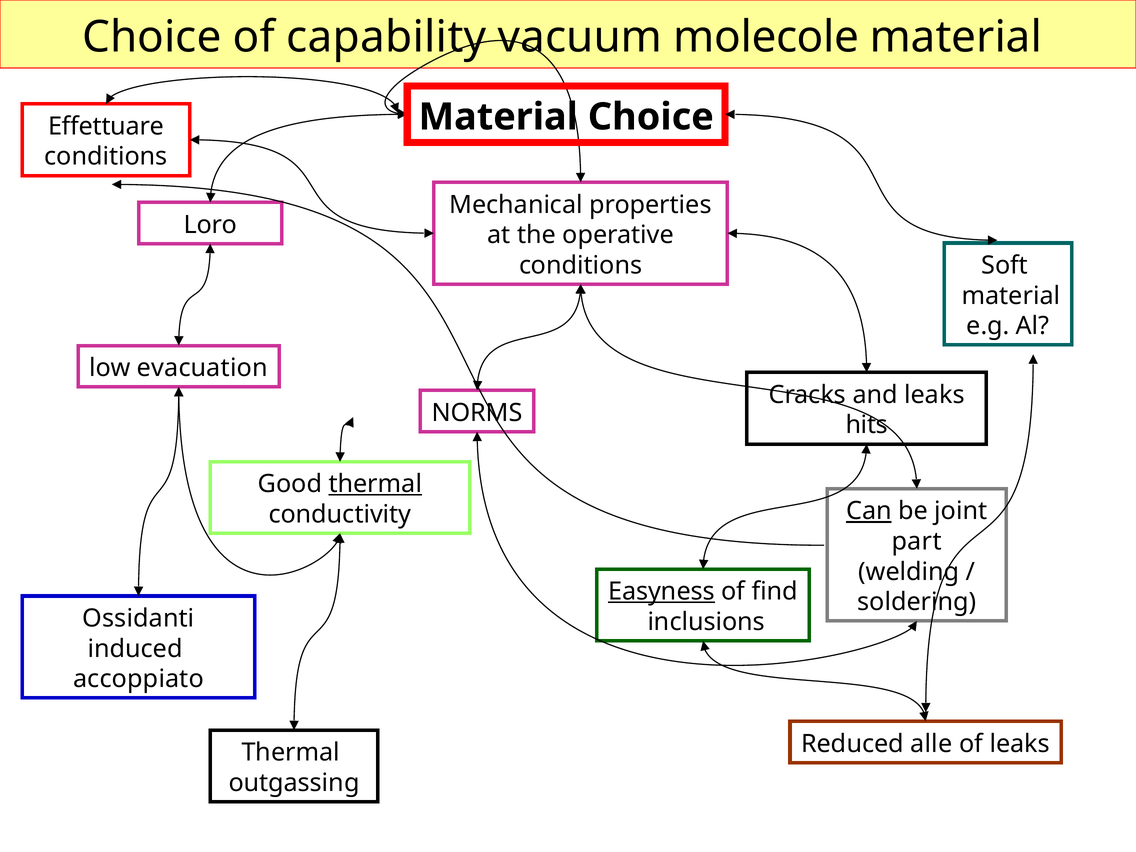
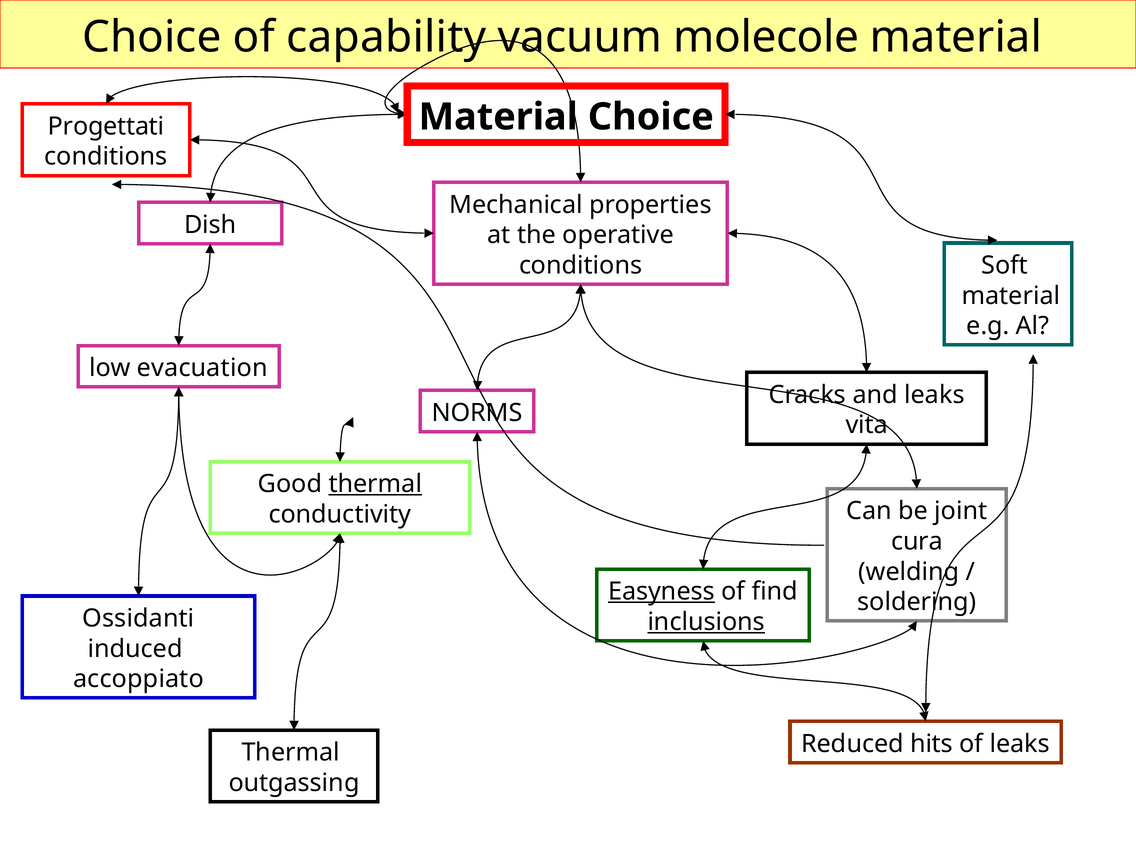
Effettuare: Effettuare -> Progettati (106, 126)
Loro: Loro -> Dish (210, 225)
hits: hits -> vita (867, 425)
Can underline: present -> none (869, 511)
part: part -> cura (917, 541)
inclusions underline: none -> present (706, 622)
alle: alle -> hits (932, 744)
